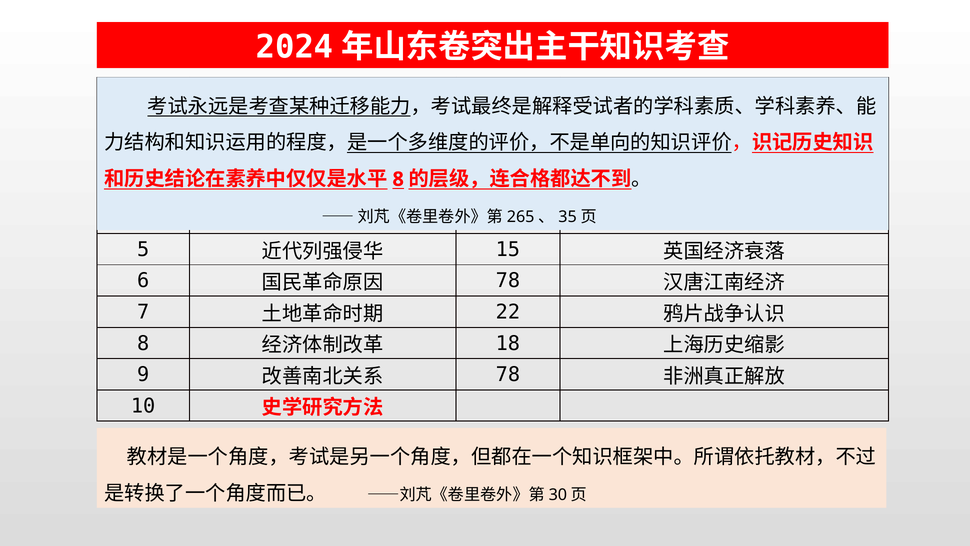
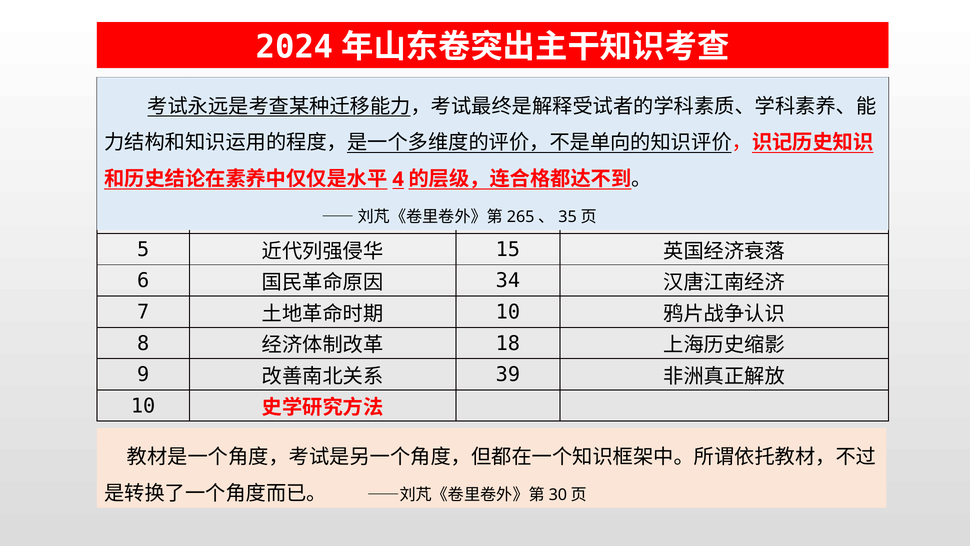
8: 8 -> 4 (398, 179)
78: 78 -> 34 (508, 281)
22: 22 -> 10 (508, 312)
78: 78 -> 39 (508, 374)
